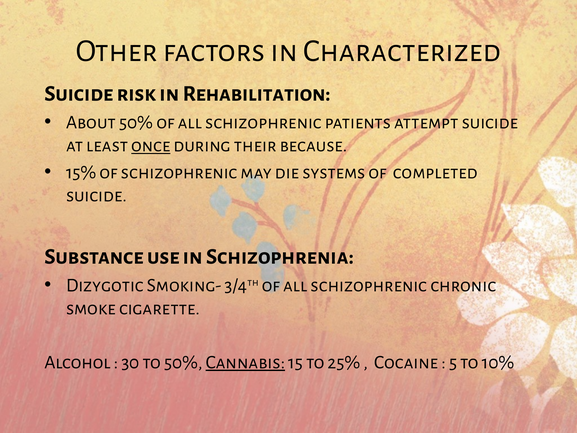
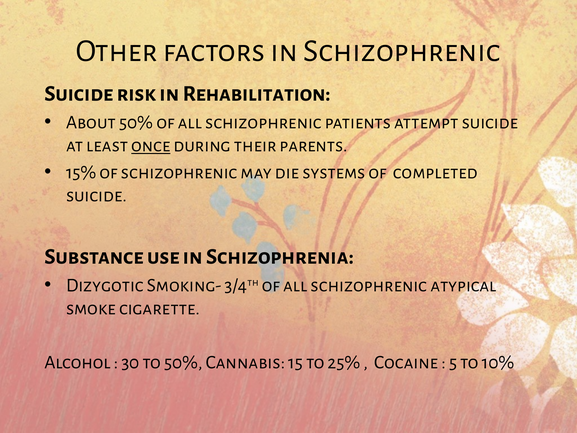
in Characterized: Characterized -> Schizophrenic (402, 50)
because: because -> parents (314, 145)
chronic: chronic -> atypical (463, 285)
Cannabis underline: present -> none (245, 362)
